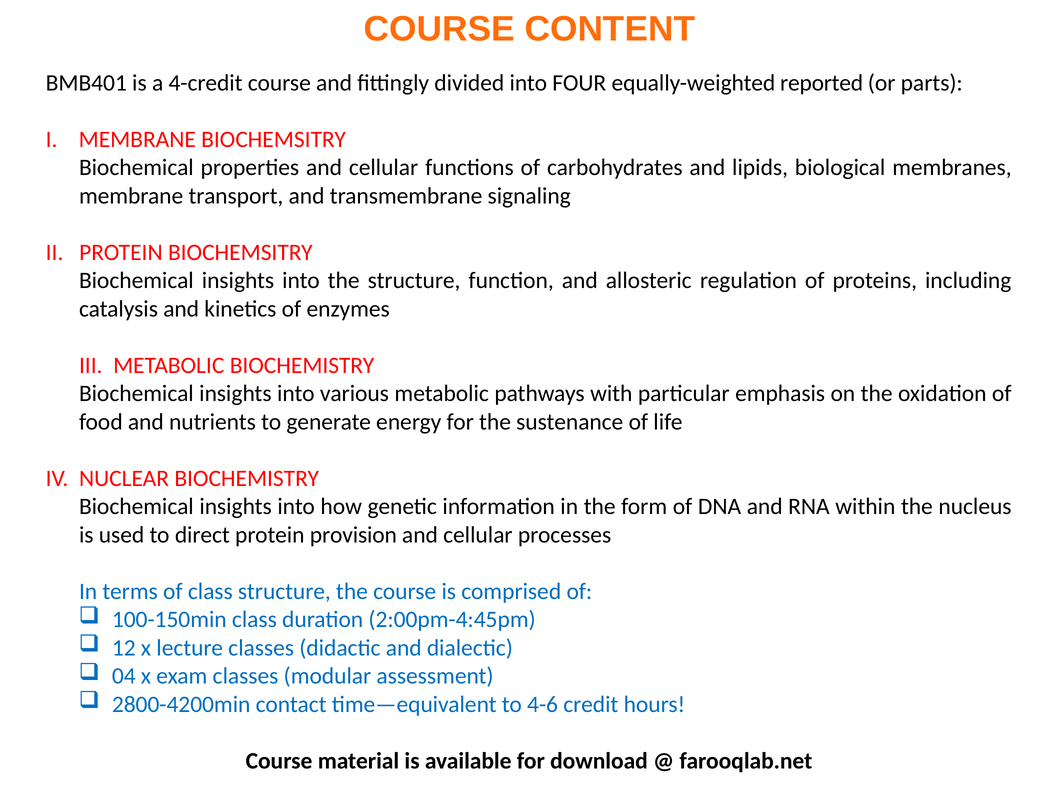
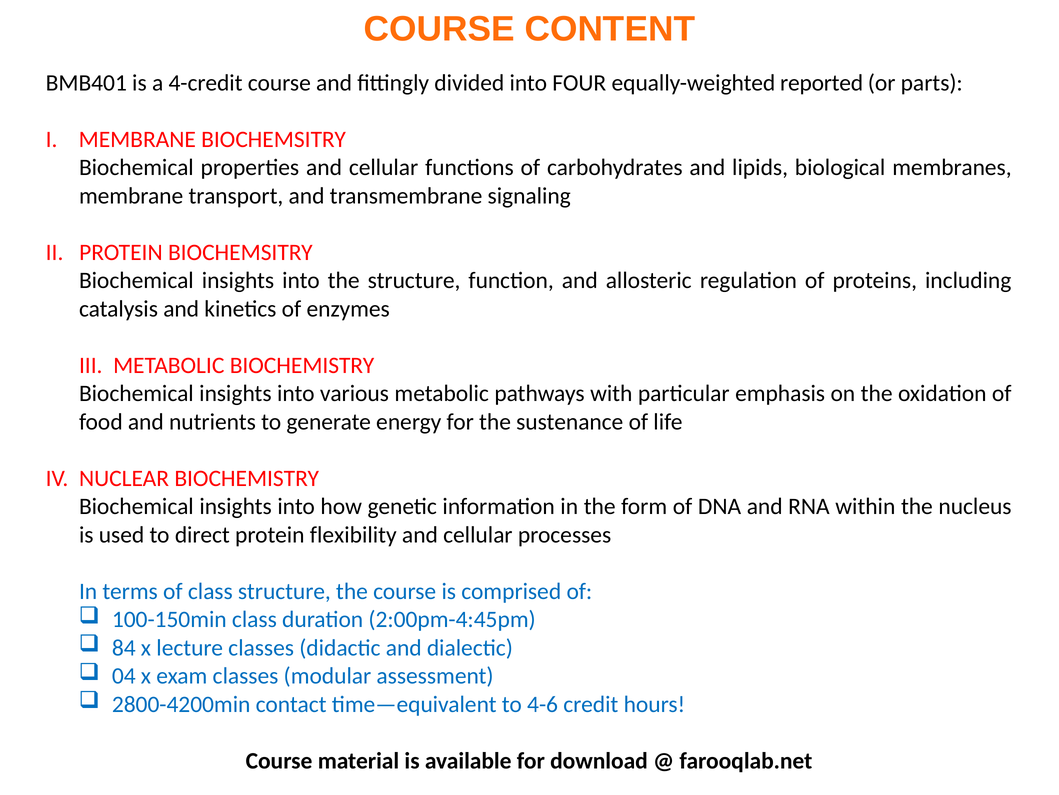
provision: provision -> flexibility (353, 534)
12: 12 -> 84 (124, 647)
